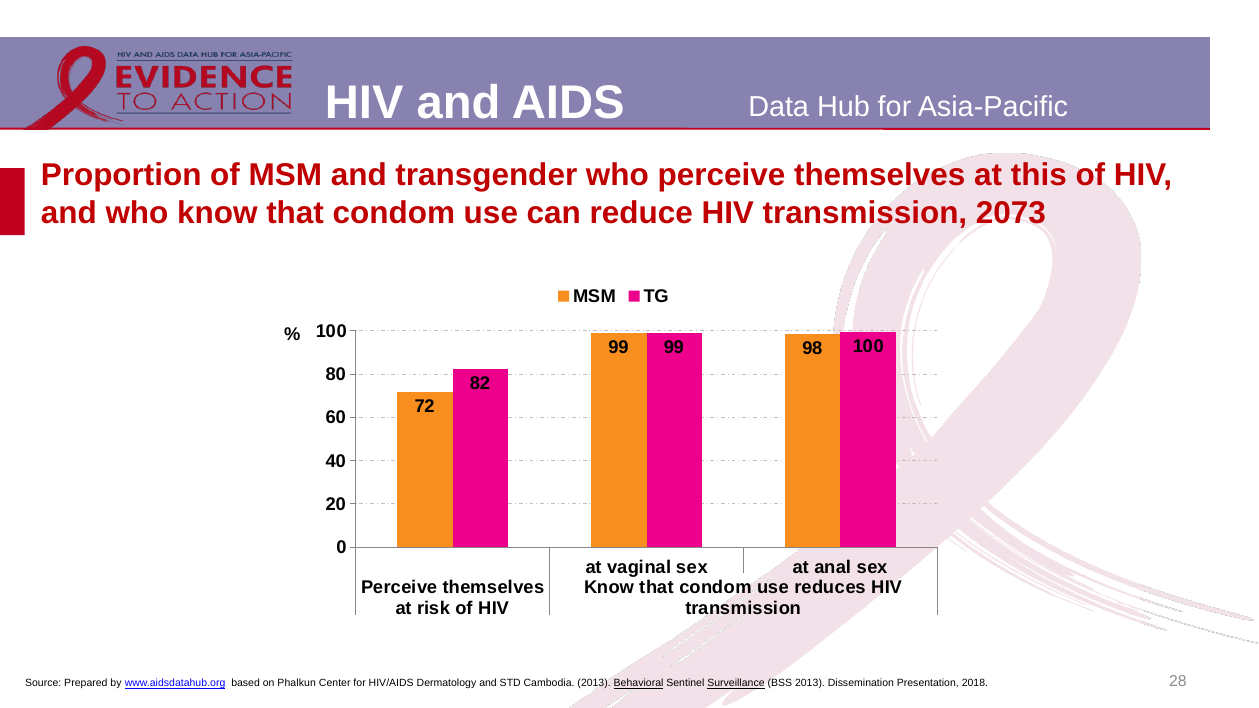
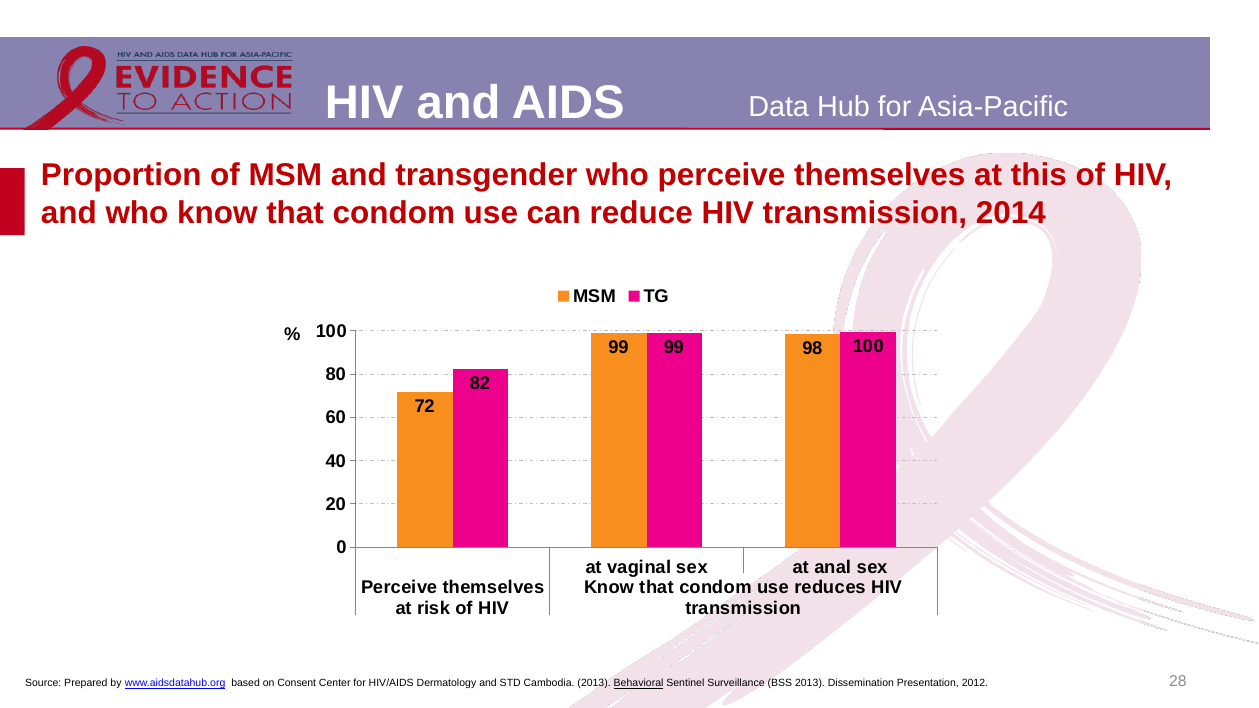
2073: 2073 -> 2014 (1011, 213)
Phalkun: Phalkun -> Consent (297, 684)
Surveillance underline: present -> none (736, 684)
2018: 2018 -> 2012 (975, 684)
